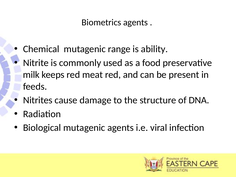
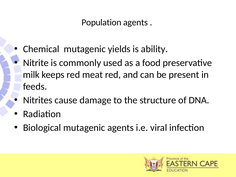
Biometrics: Biometrics -> Population (101, 22)
range: range -> yields (119, 49)
